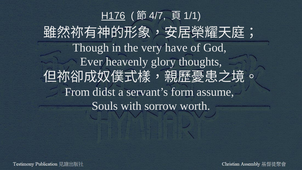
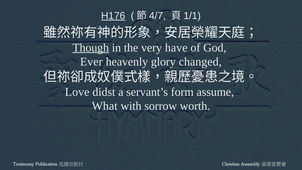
Though underline: none -> present (91, 48)
thoughts: thoughts -> changed (200, 62)
From: From -> Love (77, 92)
Souls: Souls -> What (105, 106)
